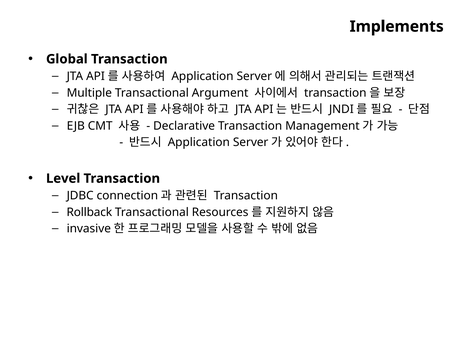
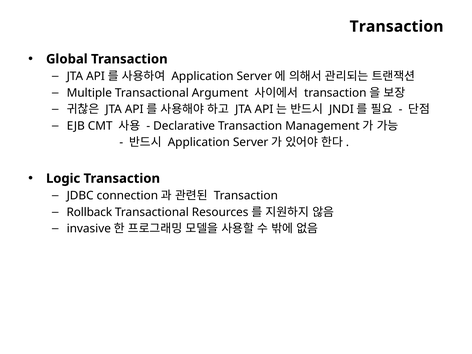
Implements: Implements -> Transaction (397, 27)
Level: Level -> Logic (63, 178)
